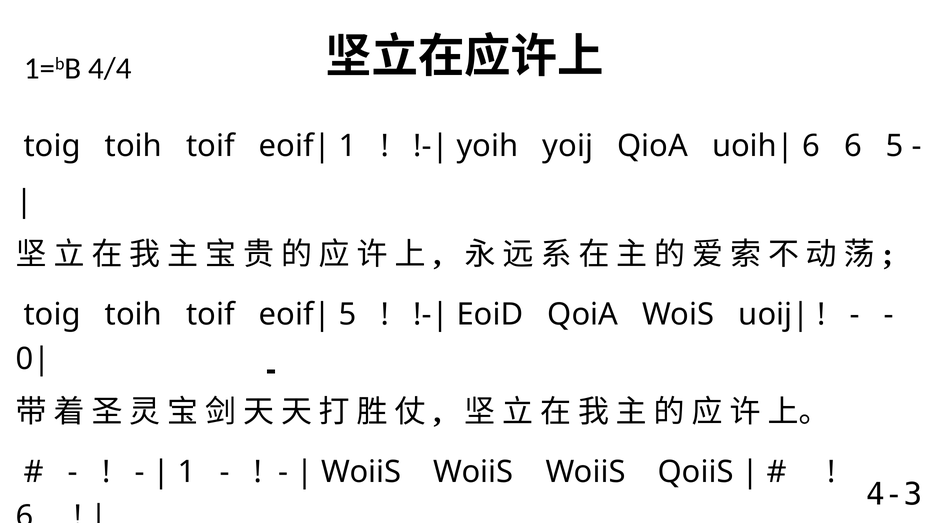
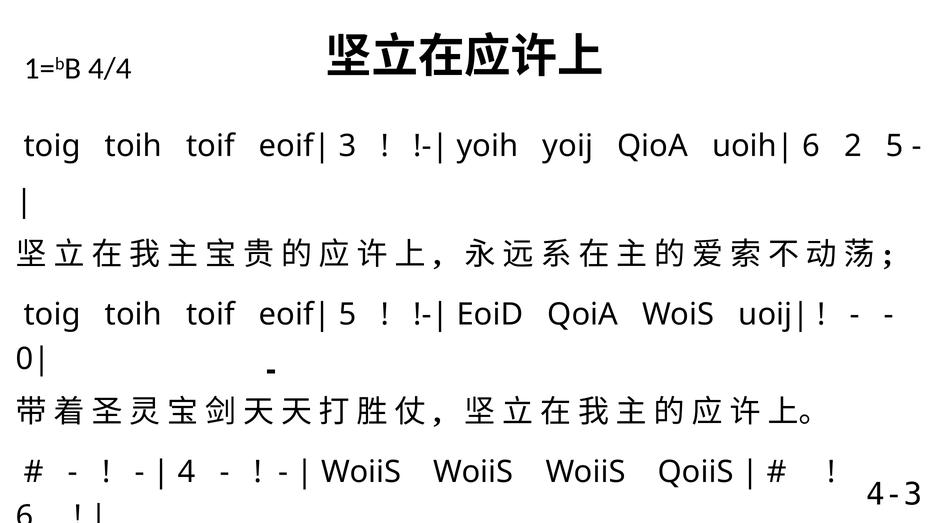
1: 1 -> 3 (348, 146)
6 6: 6 -> 2 (853, 146)
1: 1 -> 4 (187, 472)
